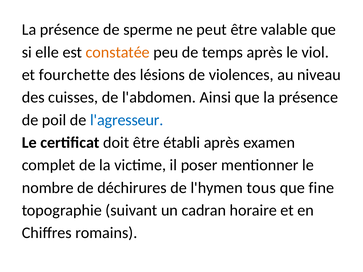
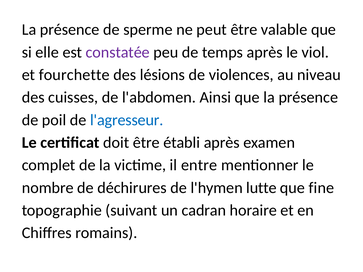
constatée colour: orange -> purple (118, 52)
poser: poser -> entre (199, 165)
tous: tous -> lutte (261, 188)
